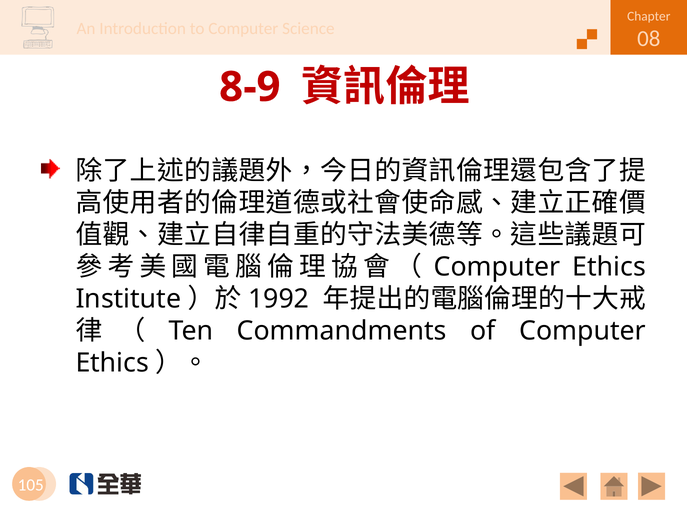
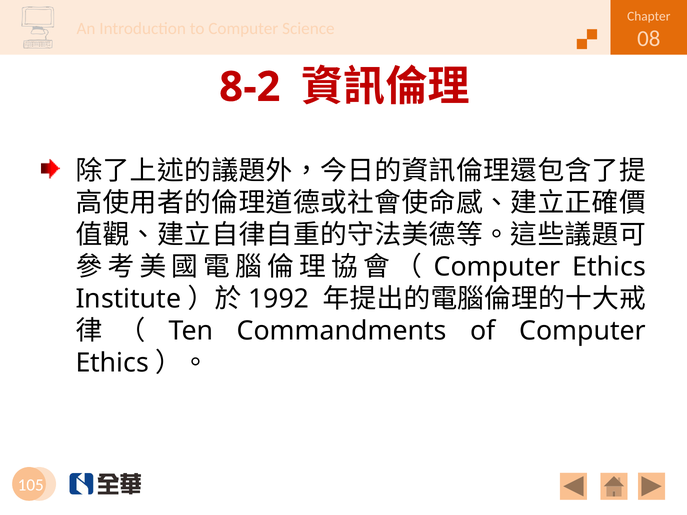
8-9: 8-9 -> 8-2 (250, 87)
